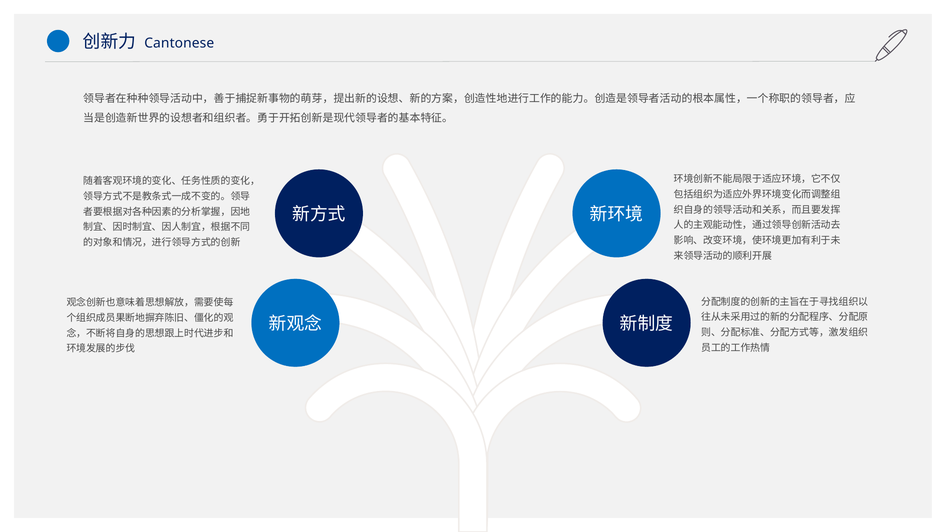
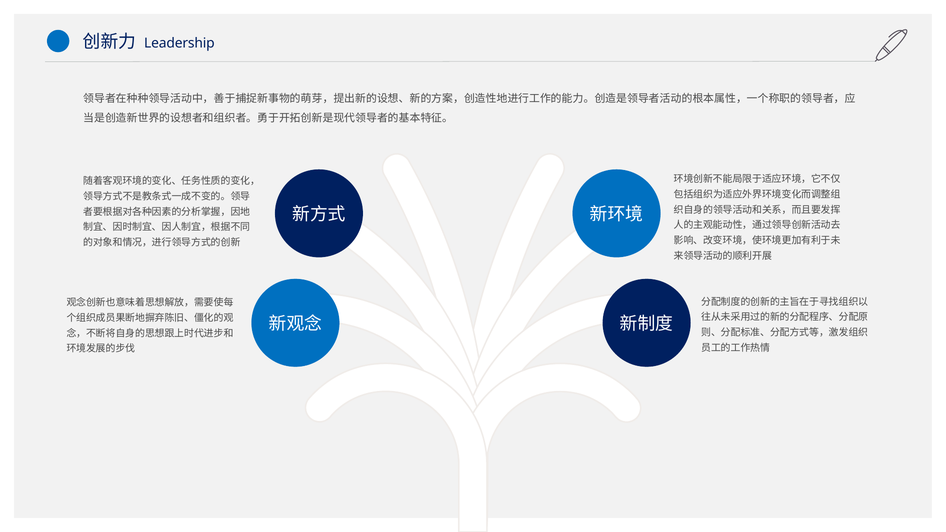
Cantonese: Cantonese -> Leadership (179, 43)
